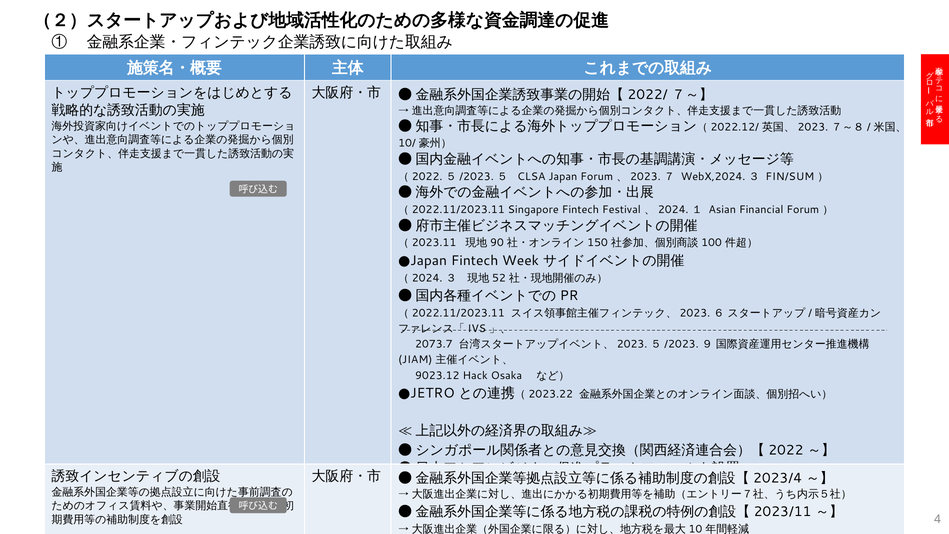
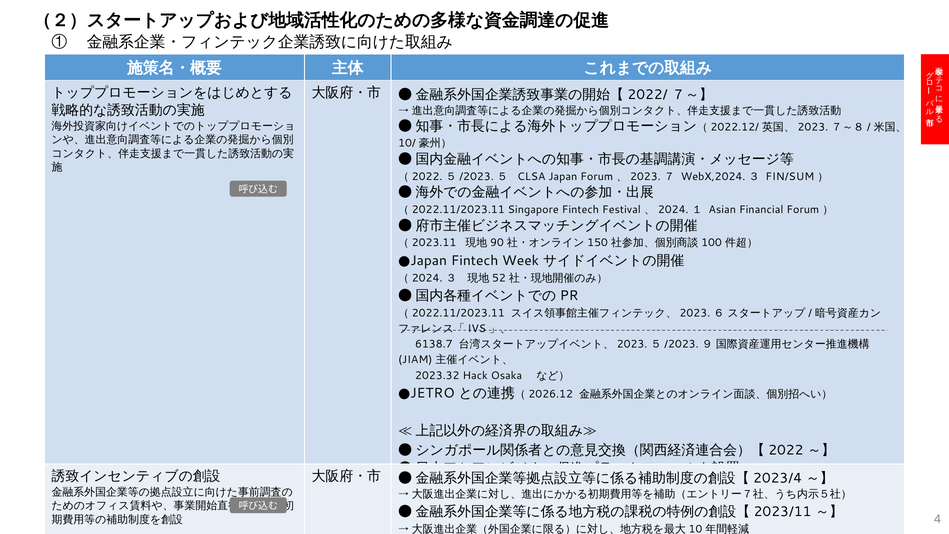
2073.7: 2073.7 -> 6138.7 (434, 344)
9023.12: 9023.12 -> 2023.32 (437, 375)
2023.22: 2023.22 -> 2026.12 (551, 394)
